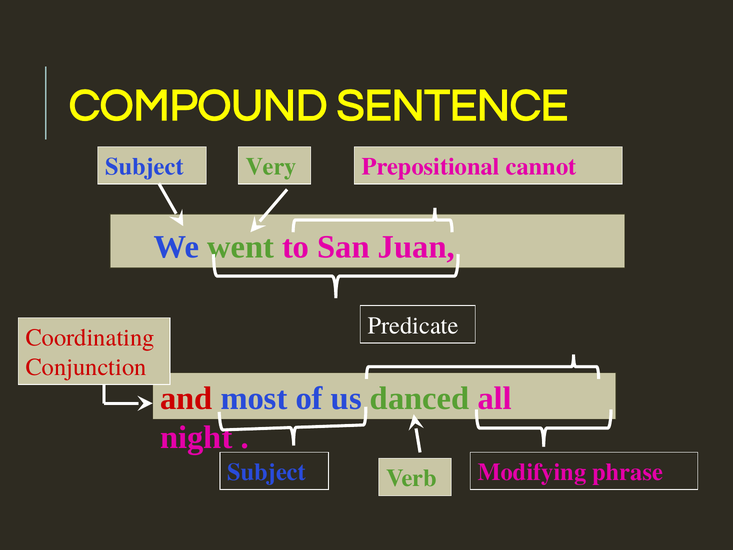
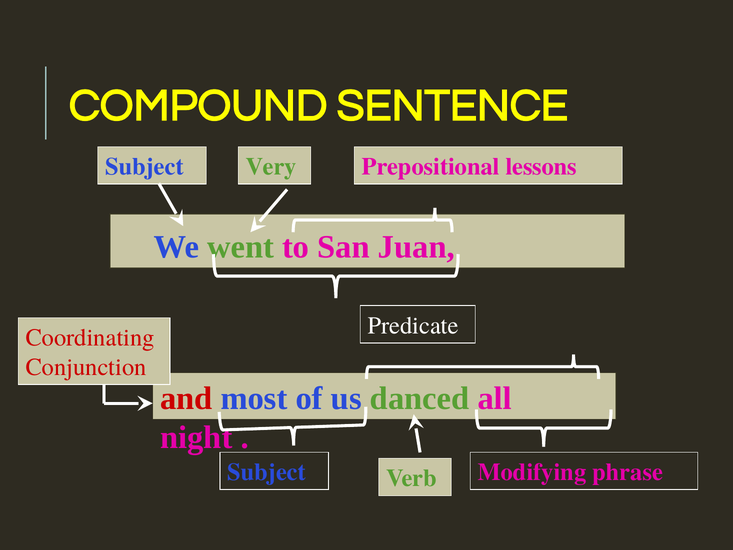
cannot: cannot -> lessons (541, 167)
